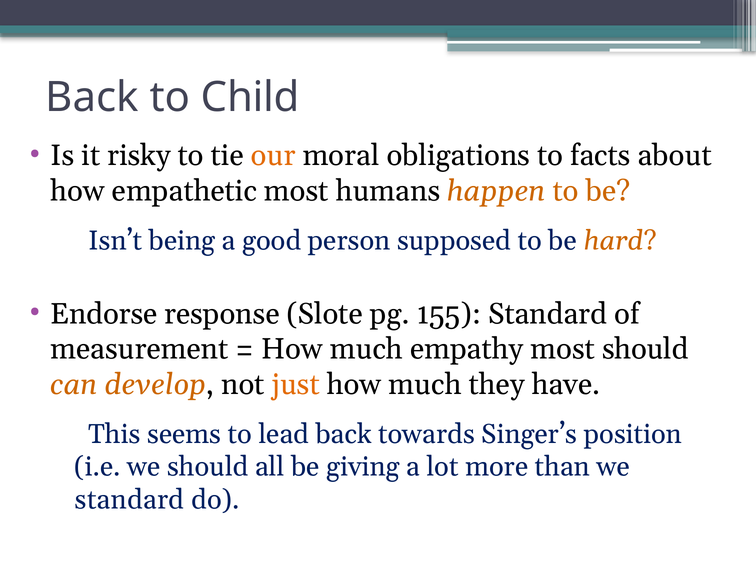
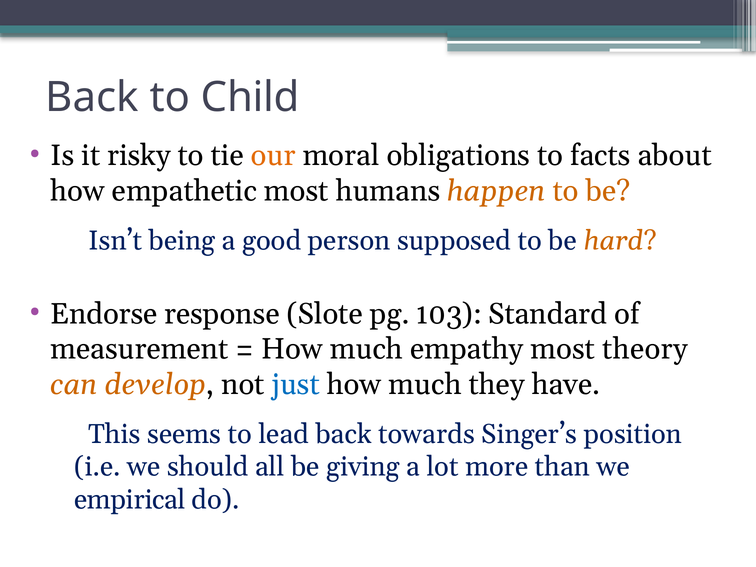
155: 155 -> 103 (449, 314)
most should: should -> theory (645, 349)
just colour: orange -> blue (296, 385)
standard: standard -> empirical (130, 500)
